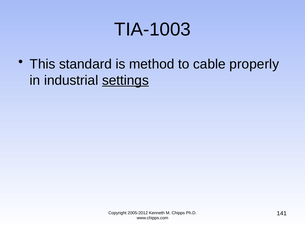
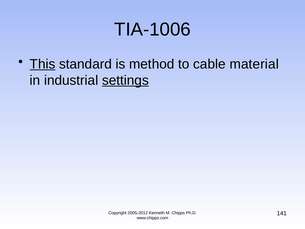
TIA-1003: TIA-1003 -> TIA-1006 (152, 30)
This underline: none -> present (43, 64)
properly: properly -> material (254, 64)
